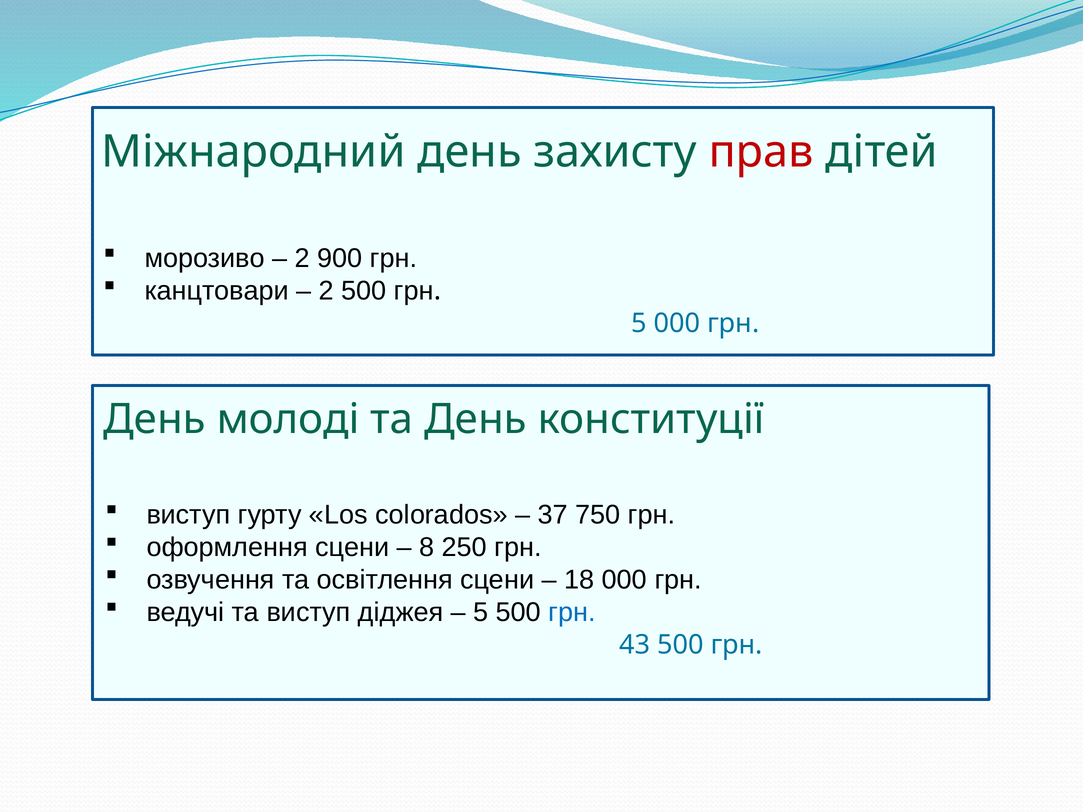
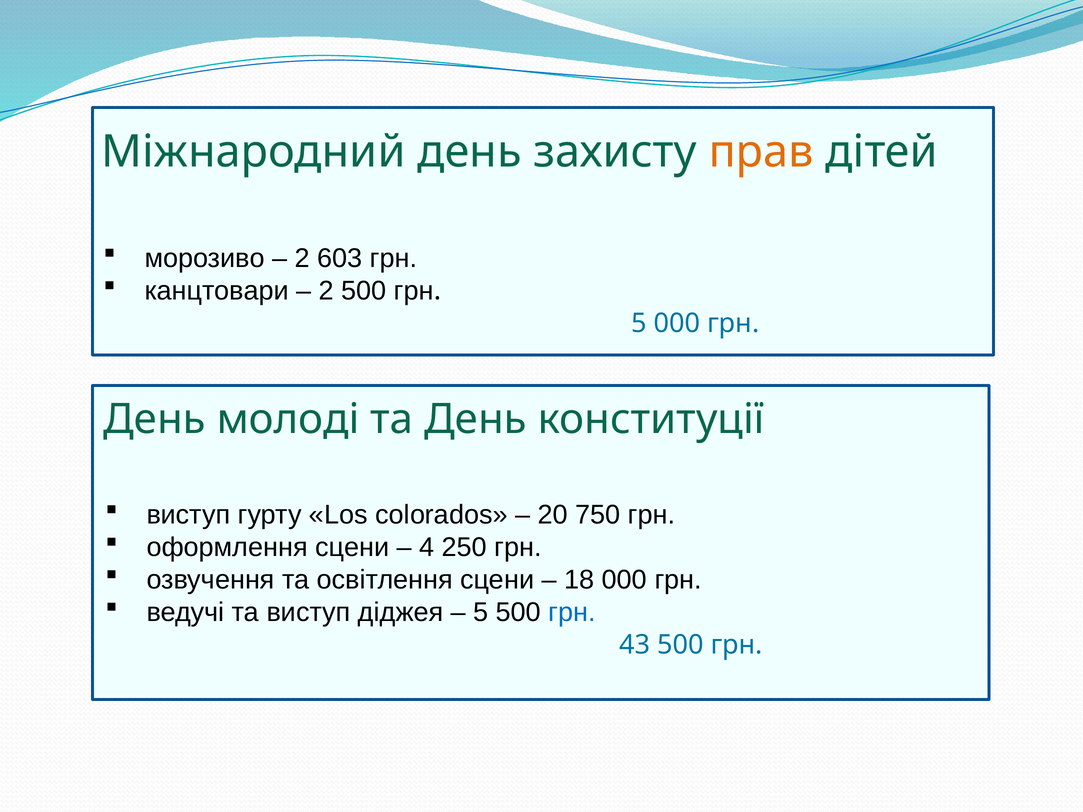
прав colour: red -> orange (761, 152)
900: 900 -> 603 (340, 258)
37: 37 -> 20 (553, 515)
8: 8 -> 4 (427, 547)
